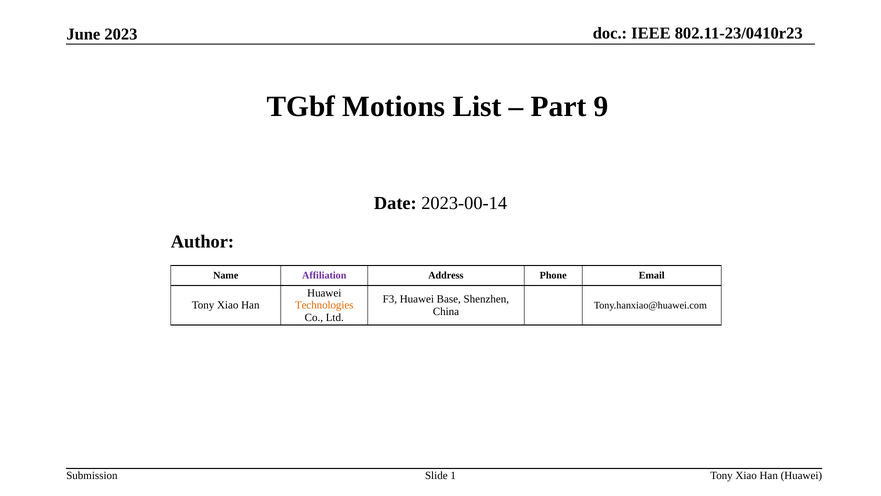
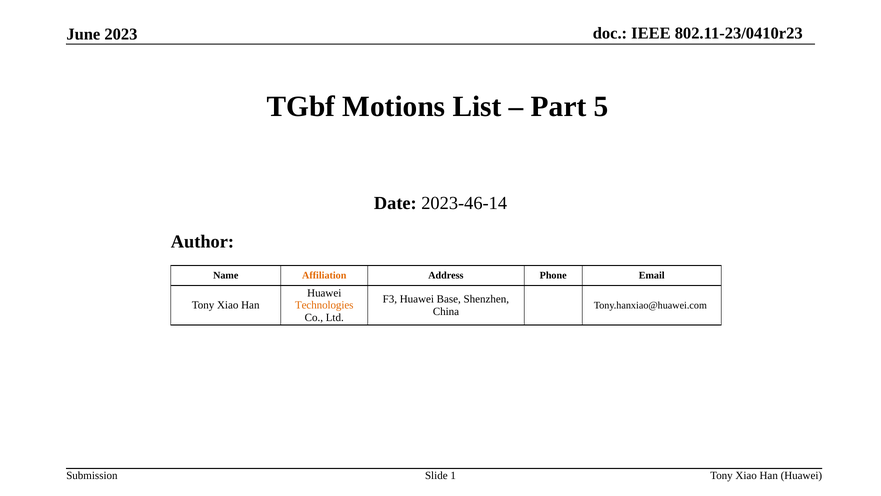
9: 9 -> 5 (601, 107)
2023-00-14: 2023-00-14 -> 2023-46-14 (464, 203)
Affiliation colour: purple -> orange (324, 275)
